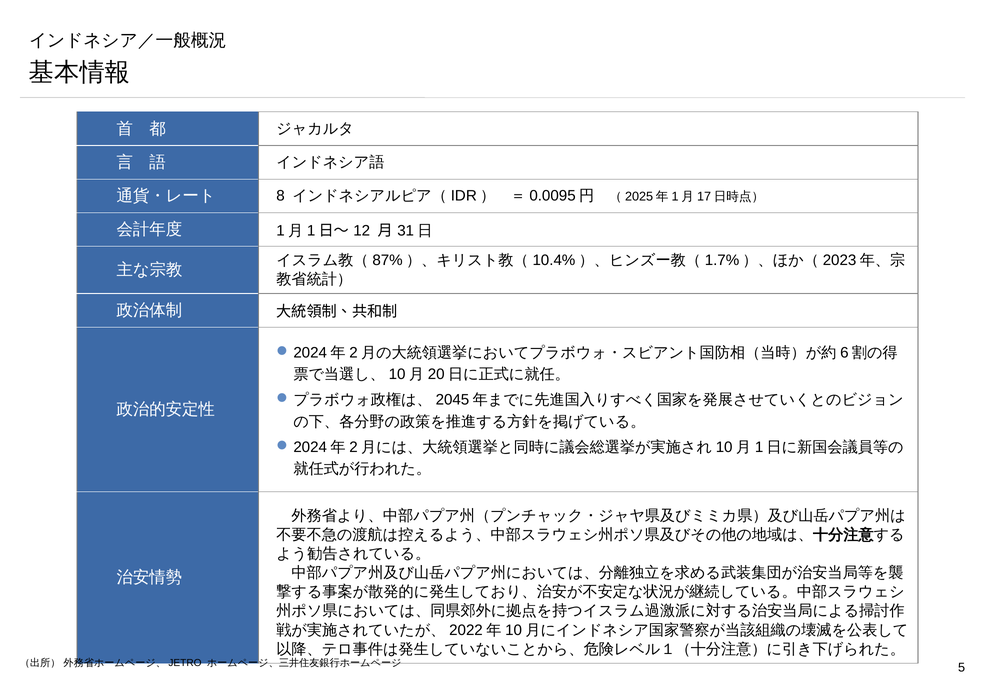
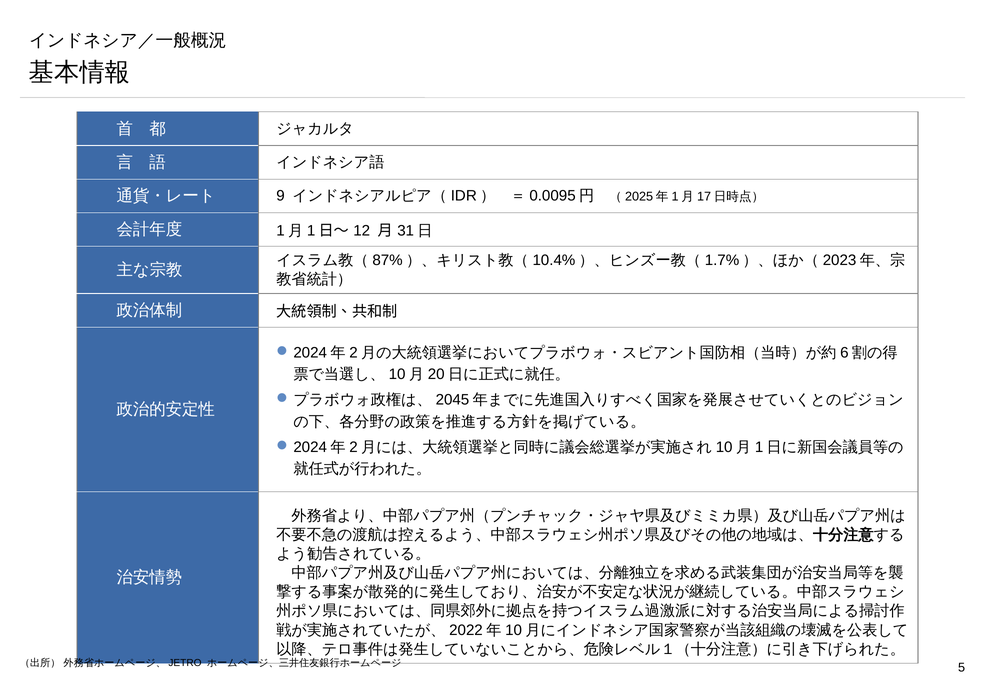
8: 8 -> 9 (281, 196)
